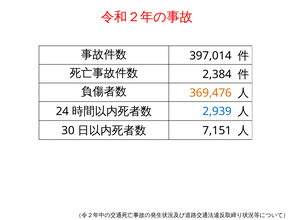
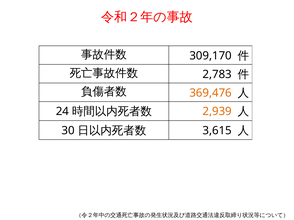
397,014: 397,014 -> 309,170 (211, 56)
2,384: 2,384 -> 2,783 (217, 74)
2,939 colour: blue -> orange (217, 112)
7,151: 7,151 -> 3,615 (217, 131)
